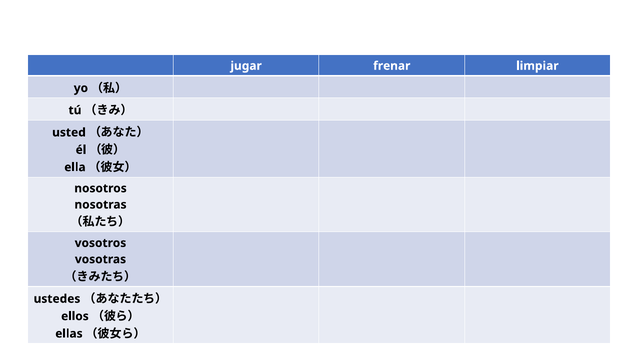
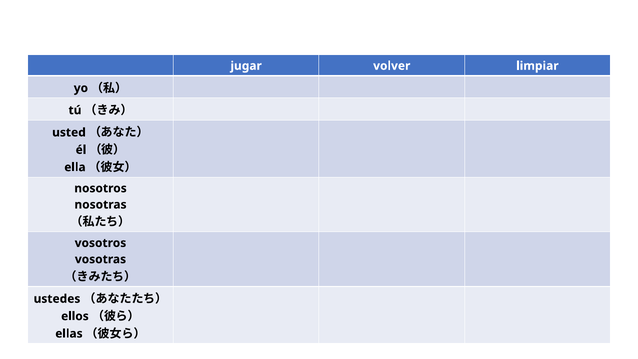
frenar: frenar -> volver (392, 66)
